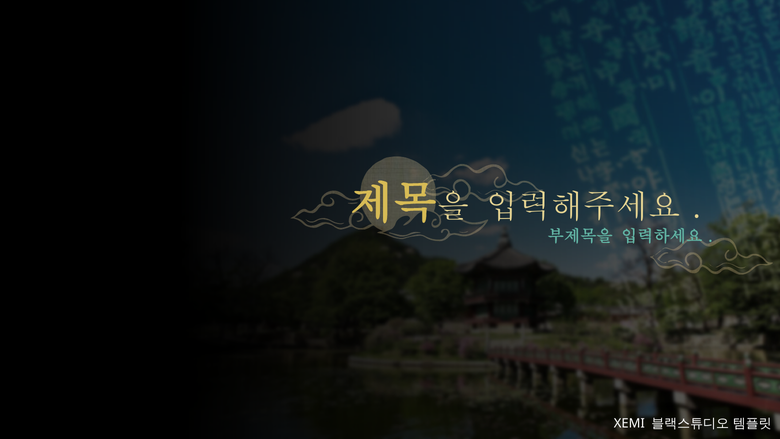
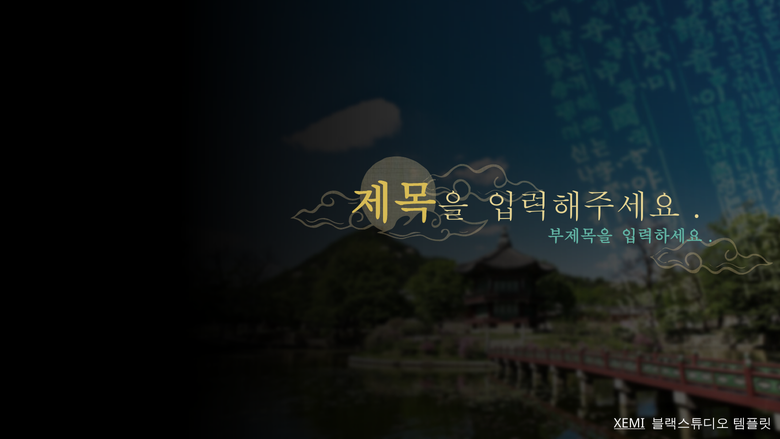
XEMI underline: none -> present (629, 423)
